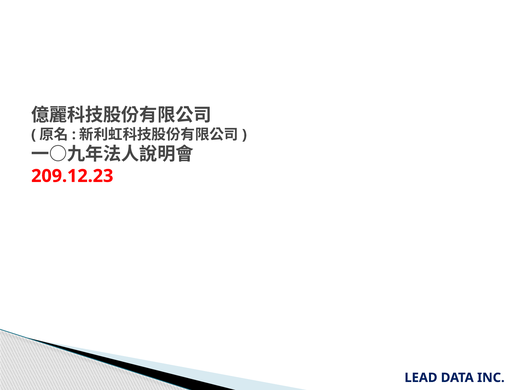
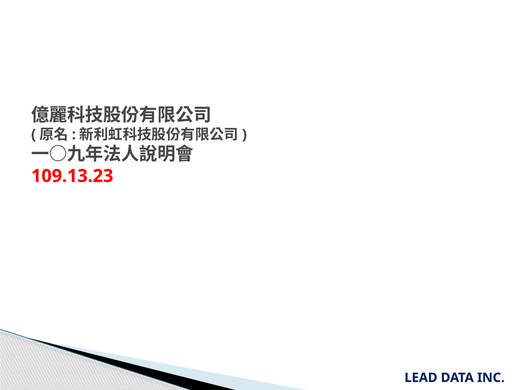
209.12.23: 209.12.23 -> 109.13.23 (72, 176)
